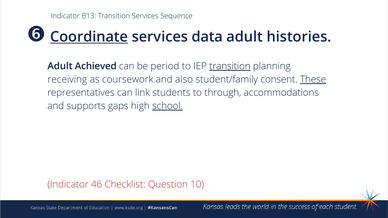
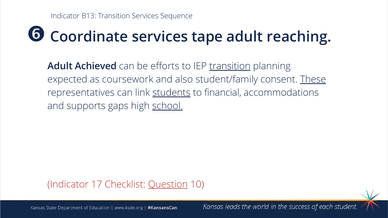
Coordinate underline: present -> none (89, 37)
data: data -> tape (207, 37)
histories: histories -> reaching (299, 37)
period: period -> efforts (165, 66)
receiving: receiving -> expected (67, 80)
students underline: none -> present (171, 93)
through: through -> financial (223, 93)
46: 46 -> 17 (97, 185)
Question underline: none -> present (168, 185)
